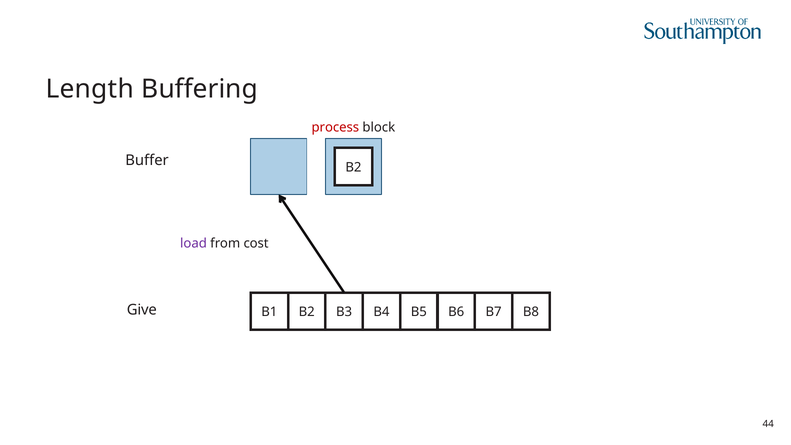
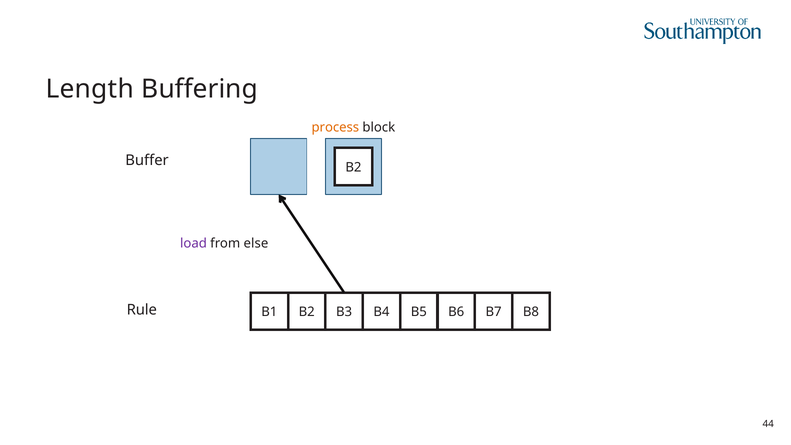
process colour: red -> orange (335, 127)
cost: cost -> else (256, 244)
Give: Give -> Rule (142, 310)
